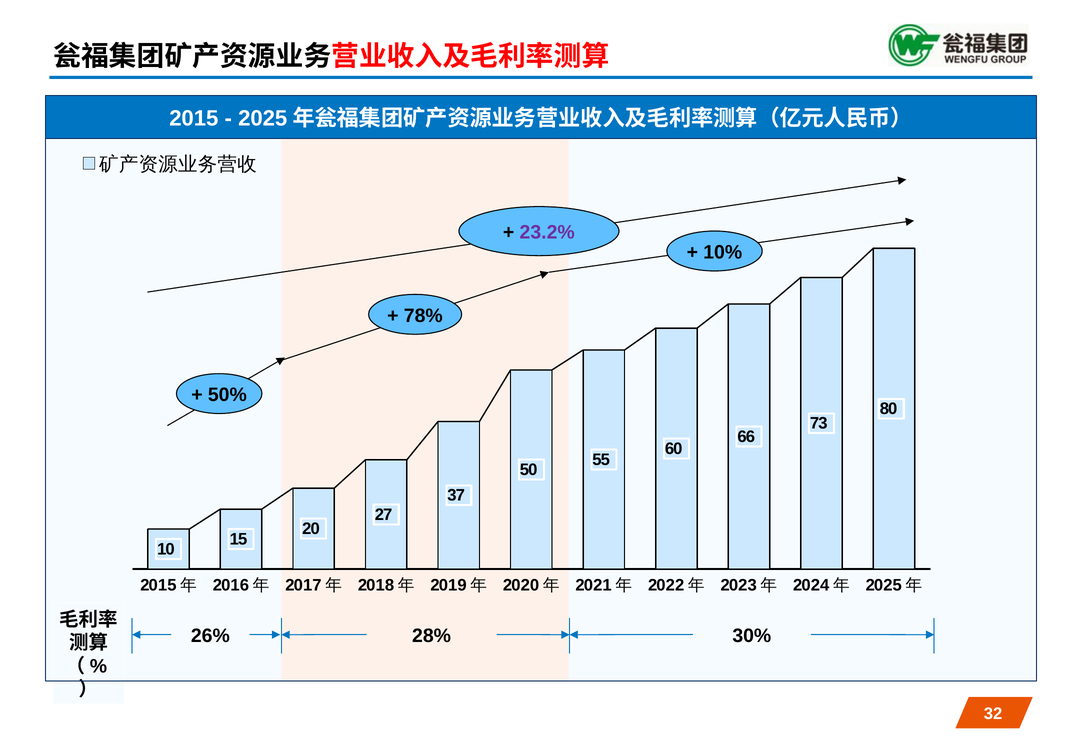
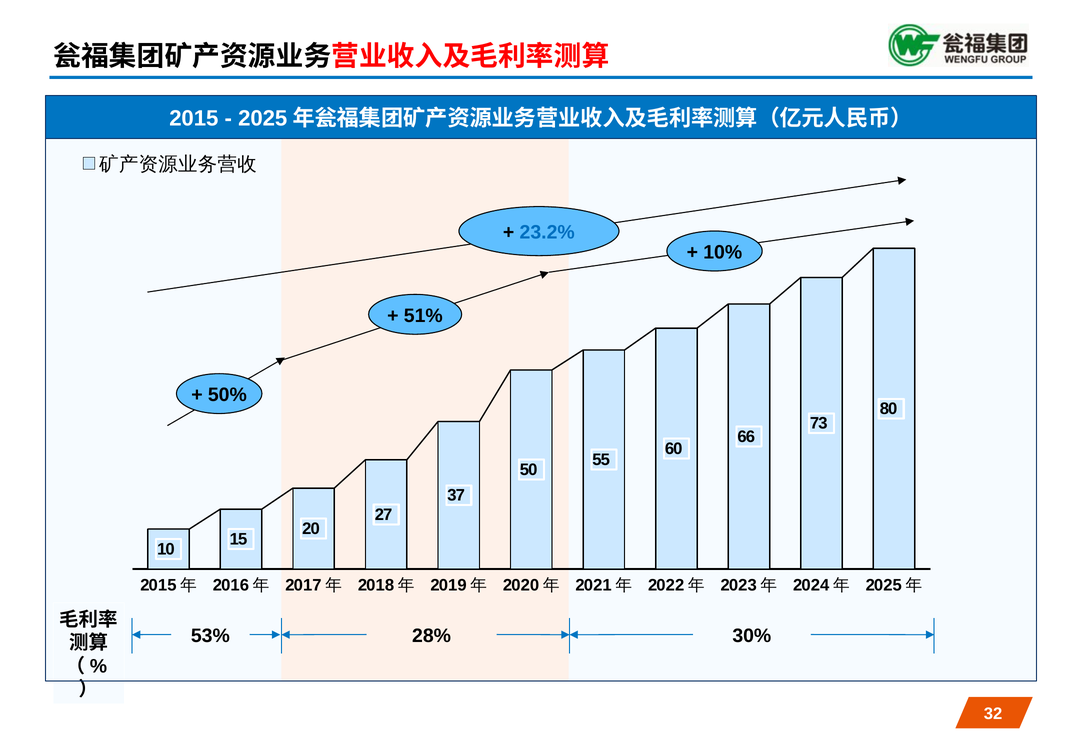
23.2% colour: purple -> blue (547, 232)
78%: 78% -> 51% (423, 316)
26%: 26% -> 53% (210, 636)
